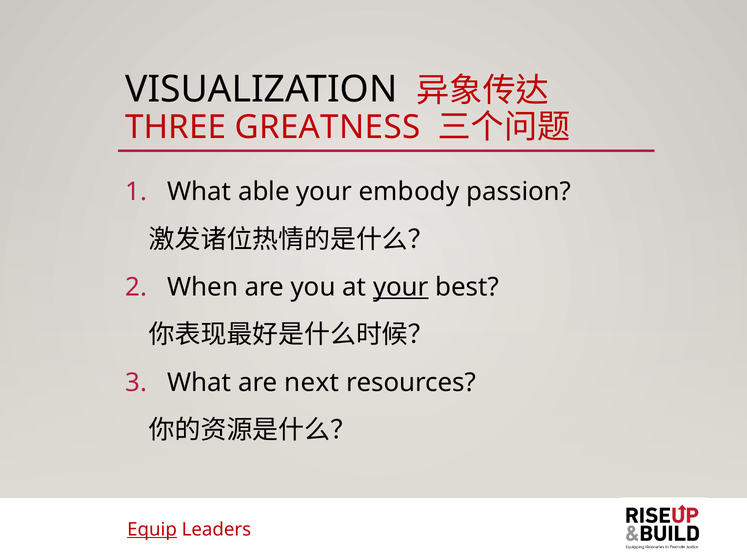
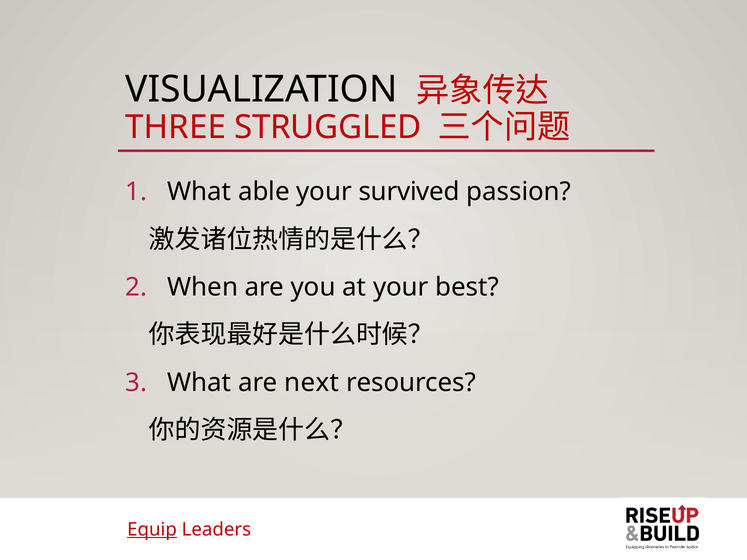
GREATNESS: GREATNESS -> STRUGGLED (328, 128)
embody: embody -> survived (409, 192)
your underline: present -> none (401, 287)
